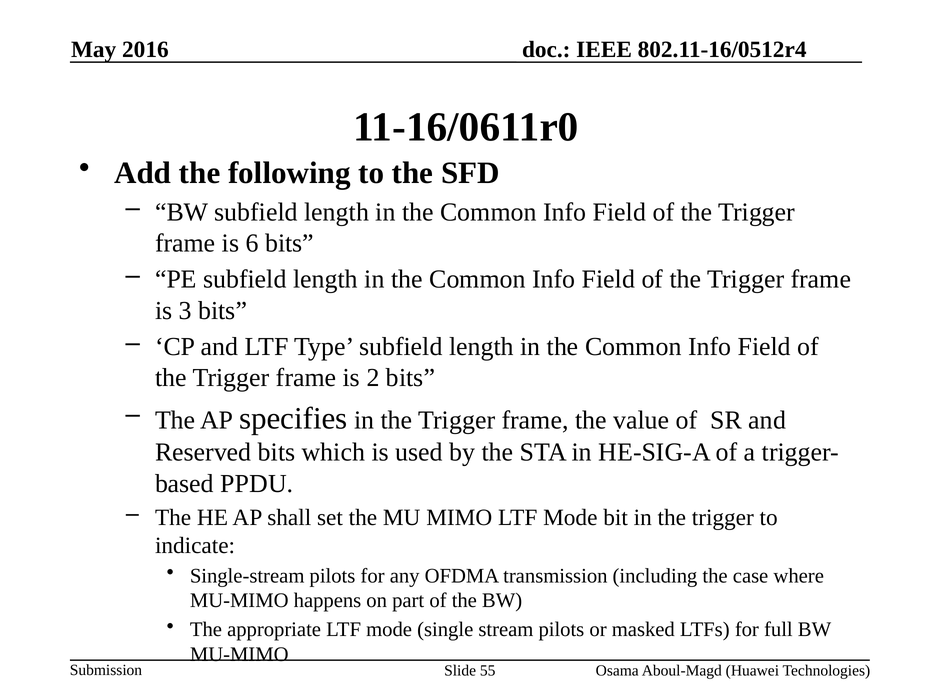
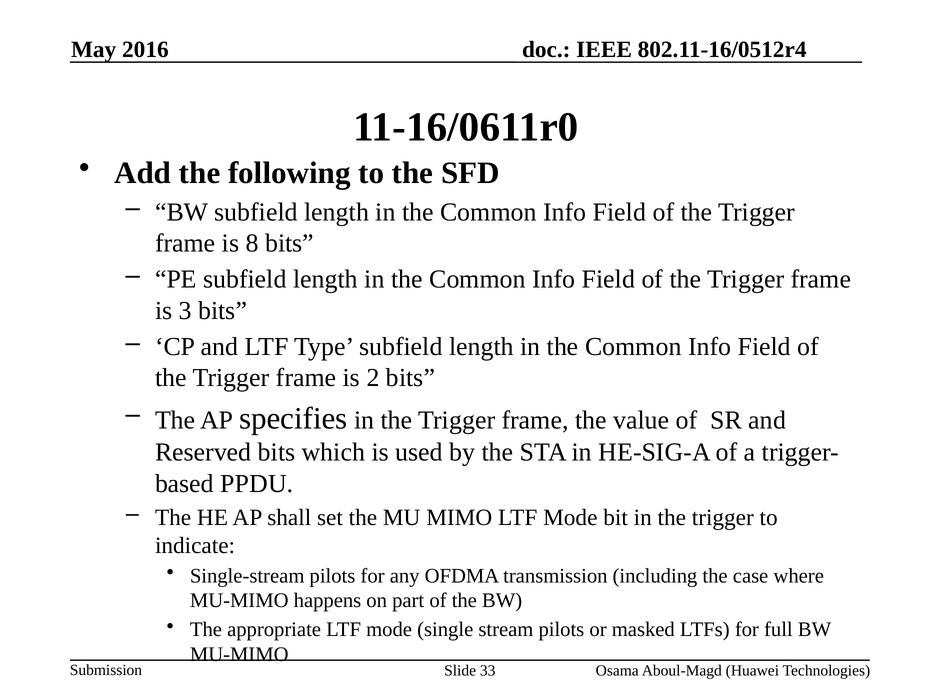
6: 6 -> 8 (252, 243)
55: 55 -> 33 (488, 670)
